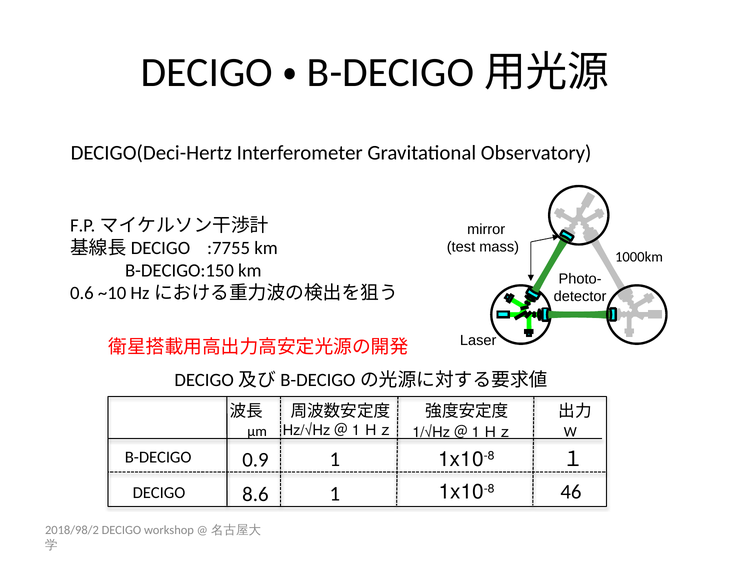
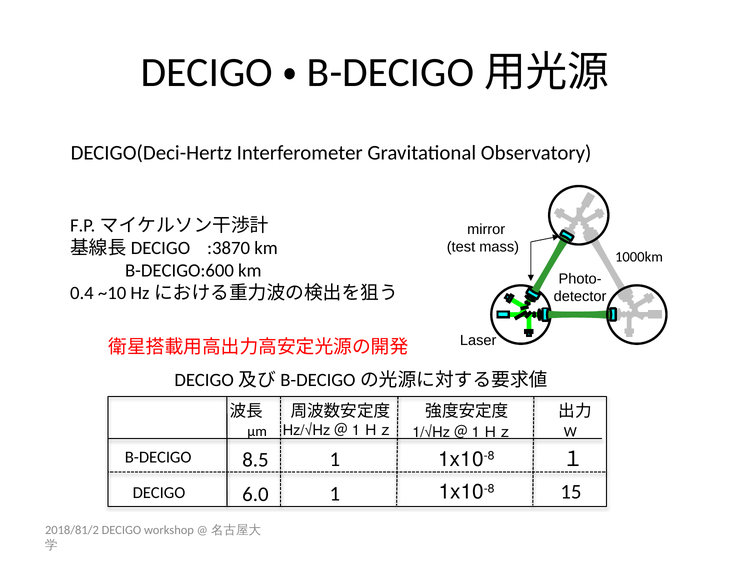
:7755: :7755 -> :3870 (229, 248)
B-DECIGO:150: B-DECIGO:150 -> B-DECIGO:600 (179, 271)
0.6: 0.6 -> 0.4 (82, 293)
0.9: 0.9 -> 8.5 (255, 460)
8.6: 8.6 -> 6.0 (255, 494)
46: 46 -> 15 (571, 492)
2018/98/2: 2018/98/2 -> 2018/81/2 (72, 530)
